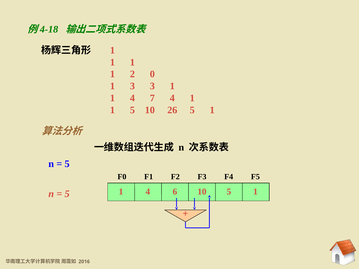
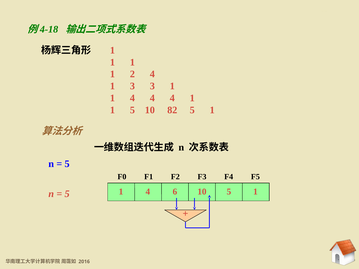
2 0: 0 -> 4 (152, 74)
1 4 7: 7 -> 4 (152, 98)
26: 26 -> 82 (172, 110)
